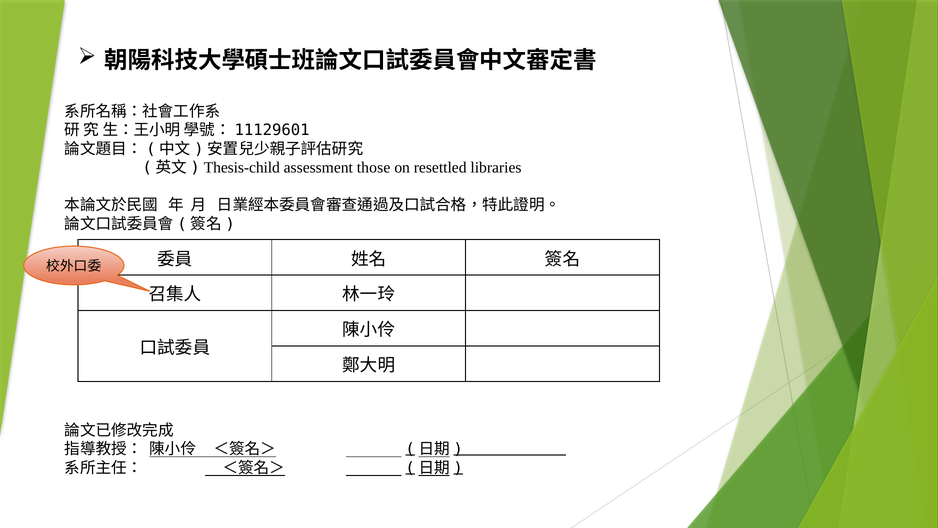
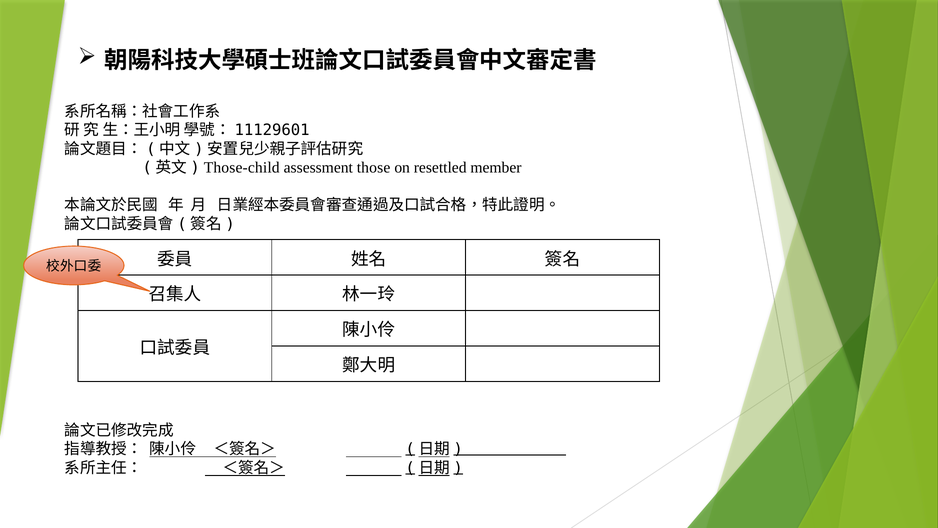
Thesis-child: Thesis-child -> Those-child (242, 168)
libraries: libraries -> member (496, 168)
